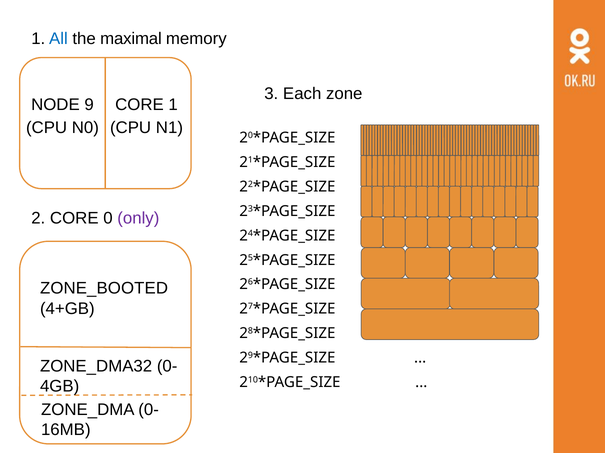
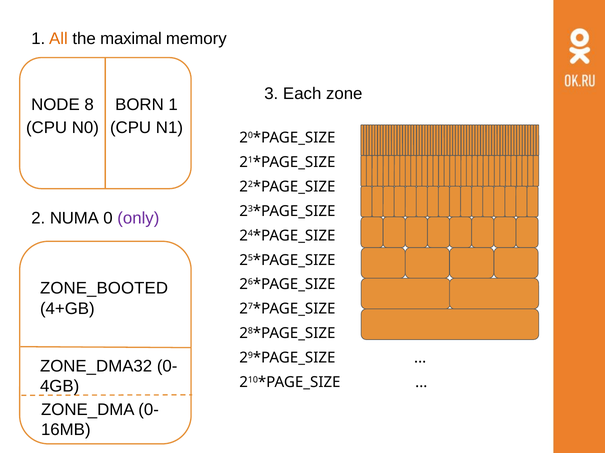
All colour: blue -> orange (58, 39)
9: 9 -> 8 (89, 105)
CORE: CORE -> BORN (139, 105)
2 CORE: CORE -> NUMA (74, 218)
